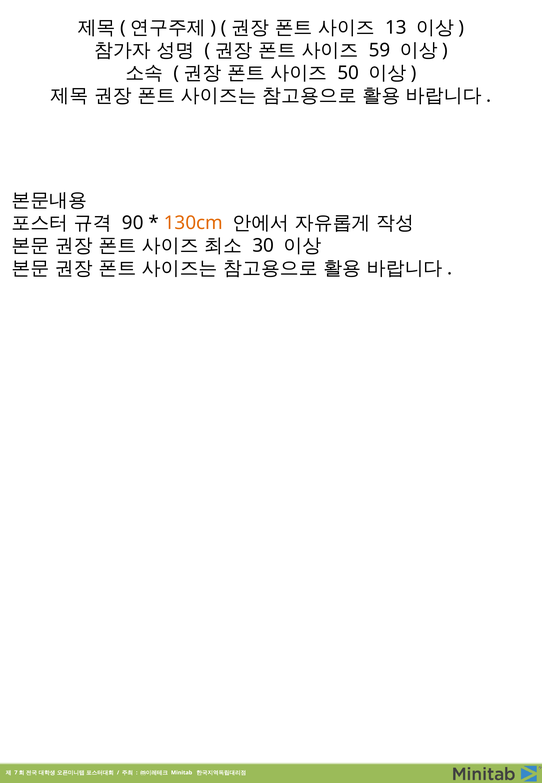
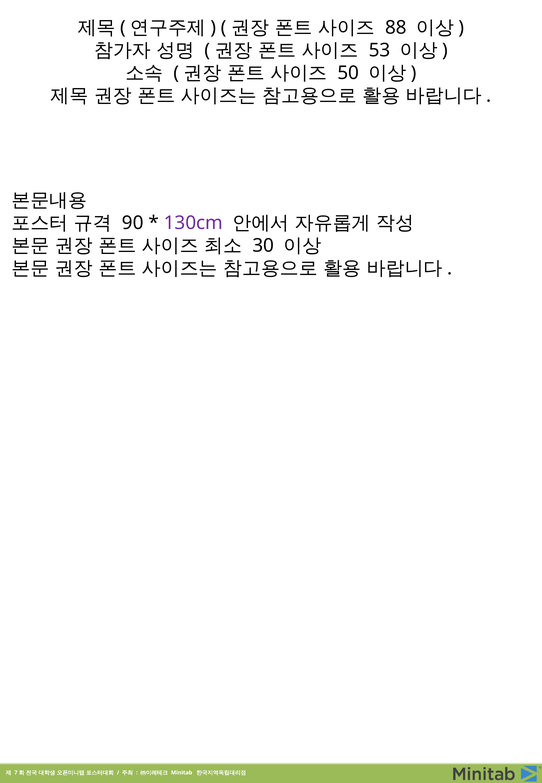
13: 13 -> 88 (396, 28)
59: 59 -> 53 (380, 50)
130cm colour: orange -> purple (193, 223)
